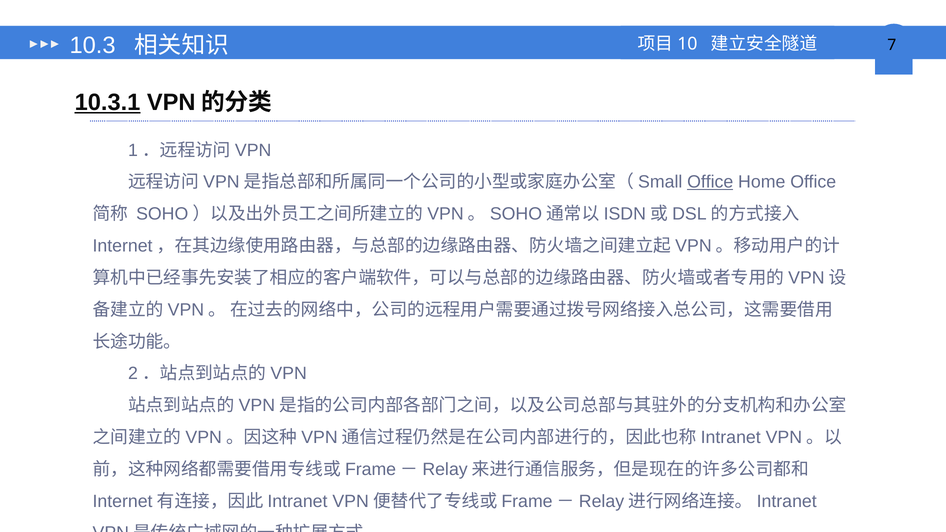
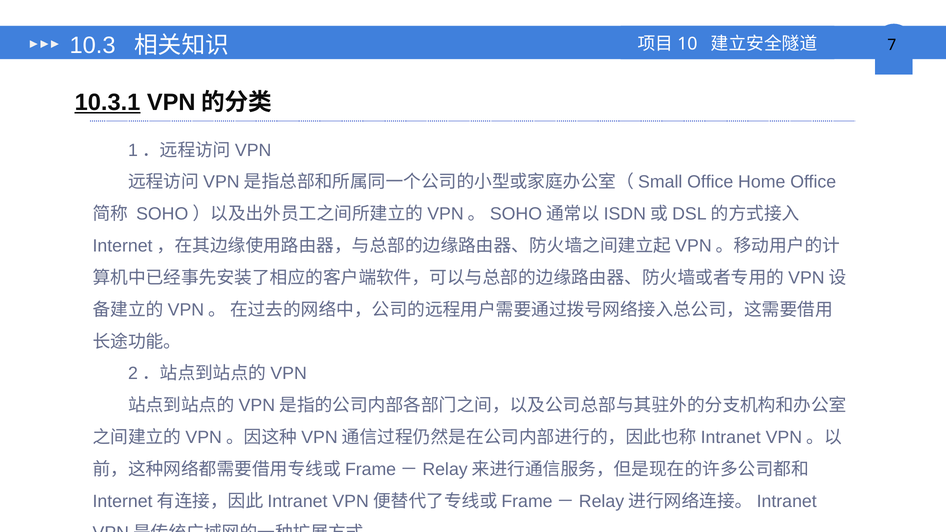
Office underline: present -> none (710, 182)
